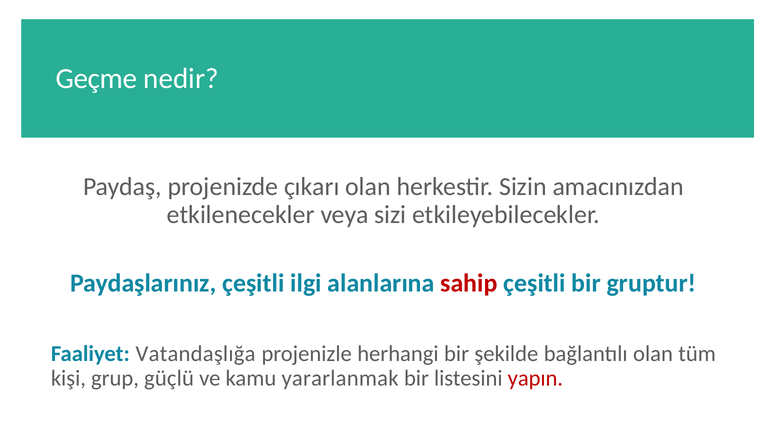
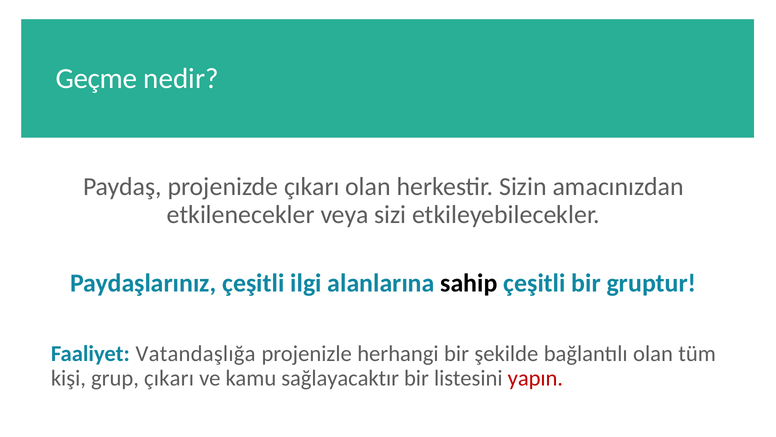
sahip colour: red -> black (469, 283)
grup güçlü: güçlü -> çıkarı (169, 378)
yararlanmak: yararlanmak -> sağlayacaktır (340, 378)
